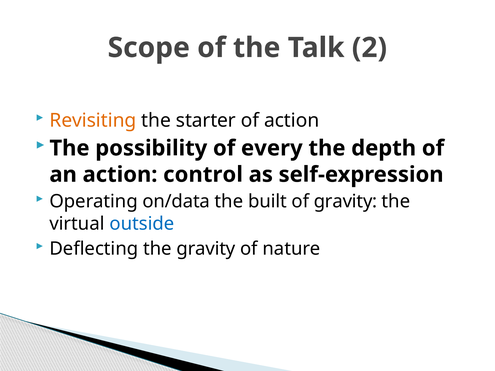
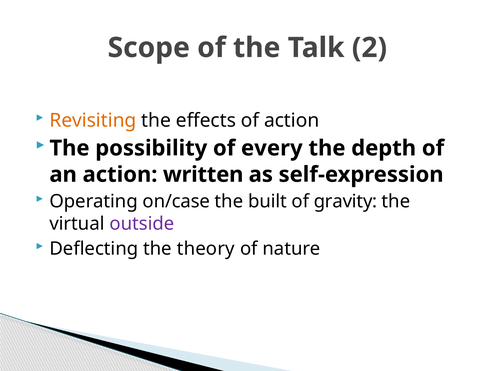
starter: starter -> effects (206, 121)
control: control -> written (203, 175)
on/data: on/data -> on/case (176, 202)
outside colour: blue -> purple (142, 224)
the gravity: gravity -> theory (206, 249)
